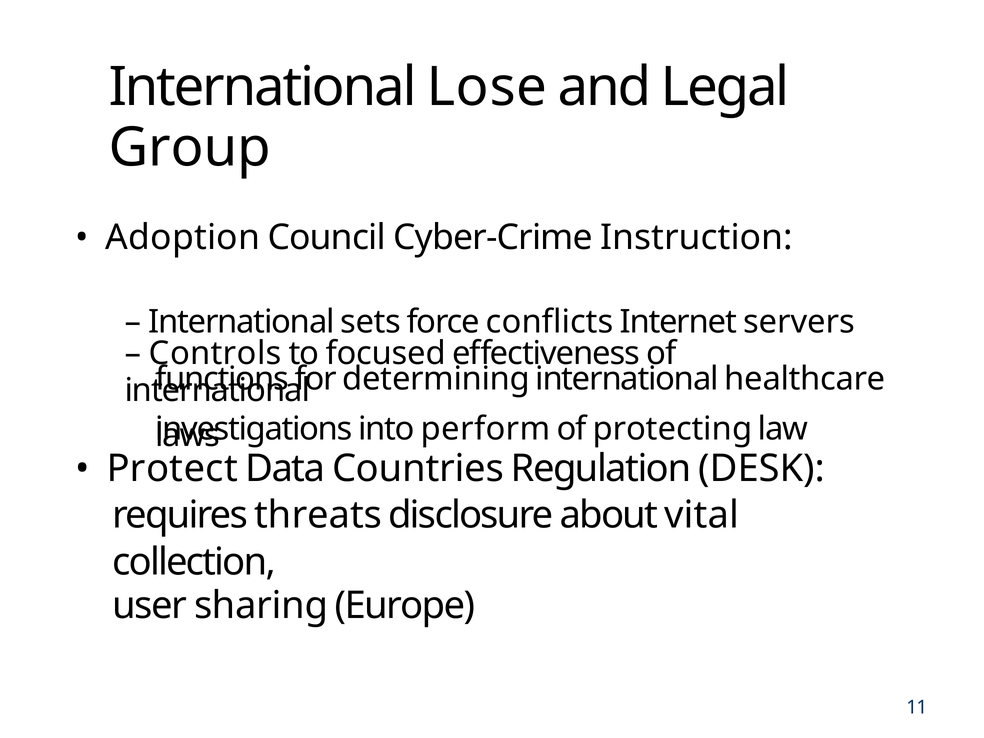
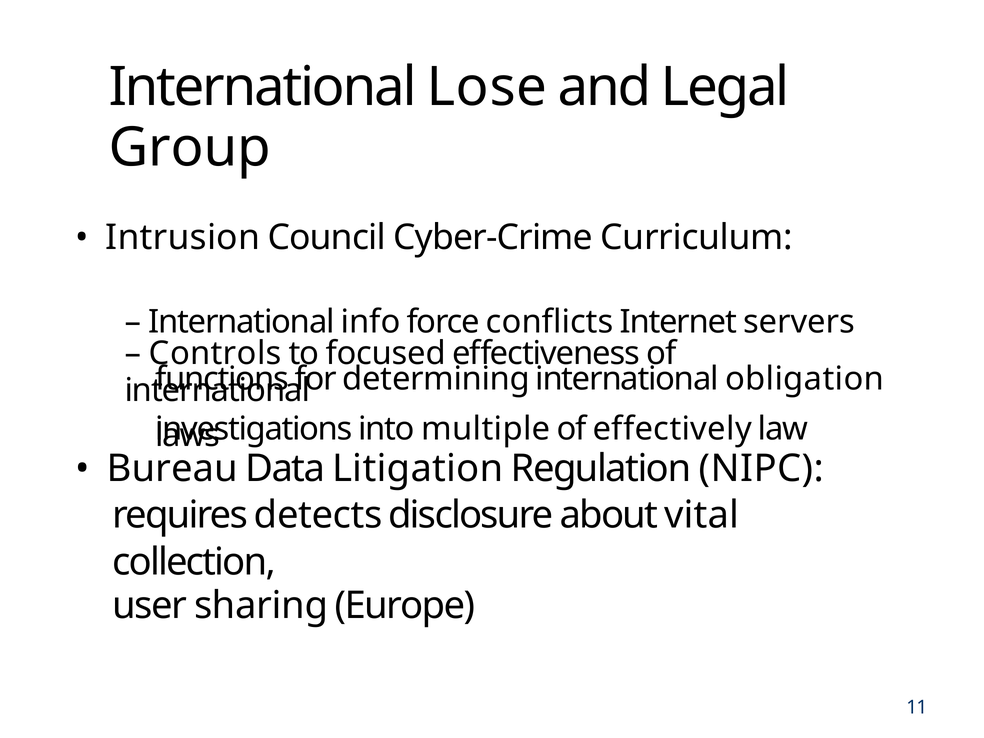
Adoption: Adoption -> Intrusion (183, 237)
Instruction: Instruction -> Curriculum (697, 237)
sets: sets -> info (371, 322)
healthcare: healthcare -> obligation (805, 379)
perform: perform -> multiple (486, 429)
protecting: protecting -> effectively (672, 429)
Protect: Protect -> Bureau (172, 468)
Countries: Countries -> Litigation (418, 468)
DESK: DESK -> NIPC (761, 468)
threats: threats -> detects (318, 515)
